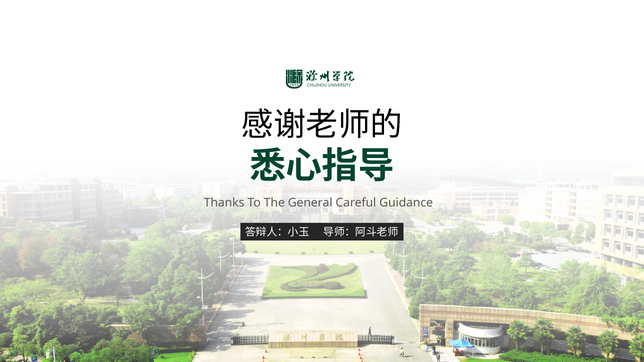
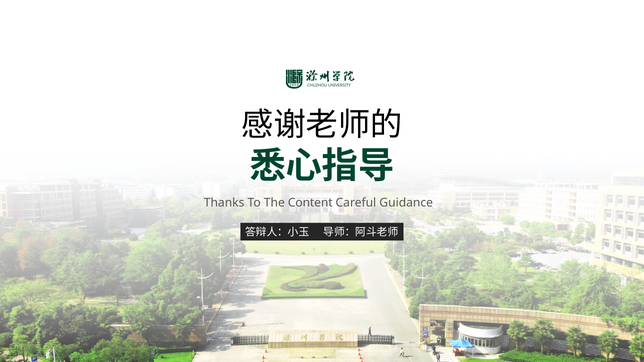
General: General -> Content (310, 203)
